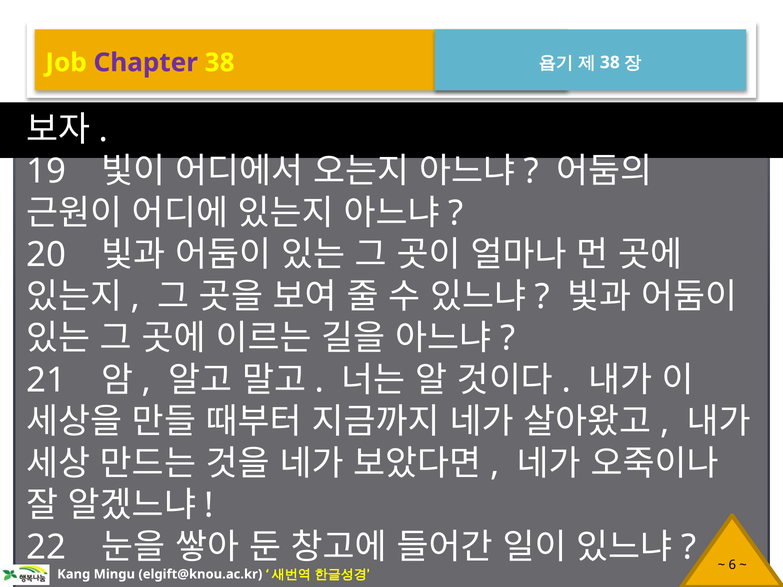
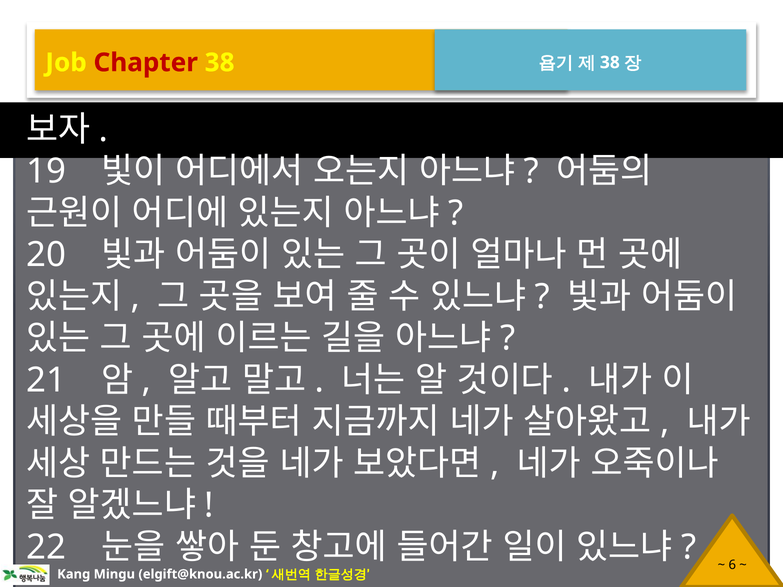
Chapter colour: purple -> red (146, 63)
